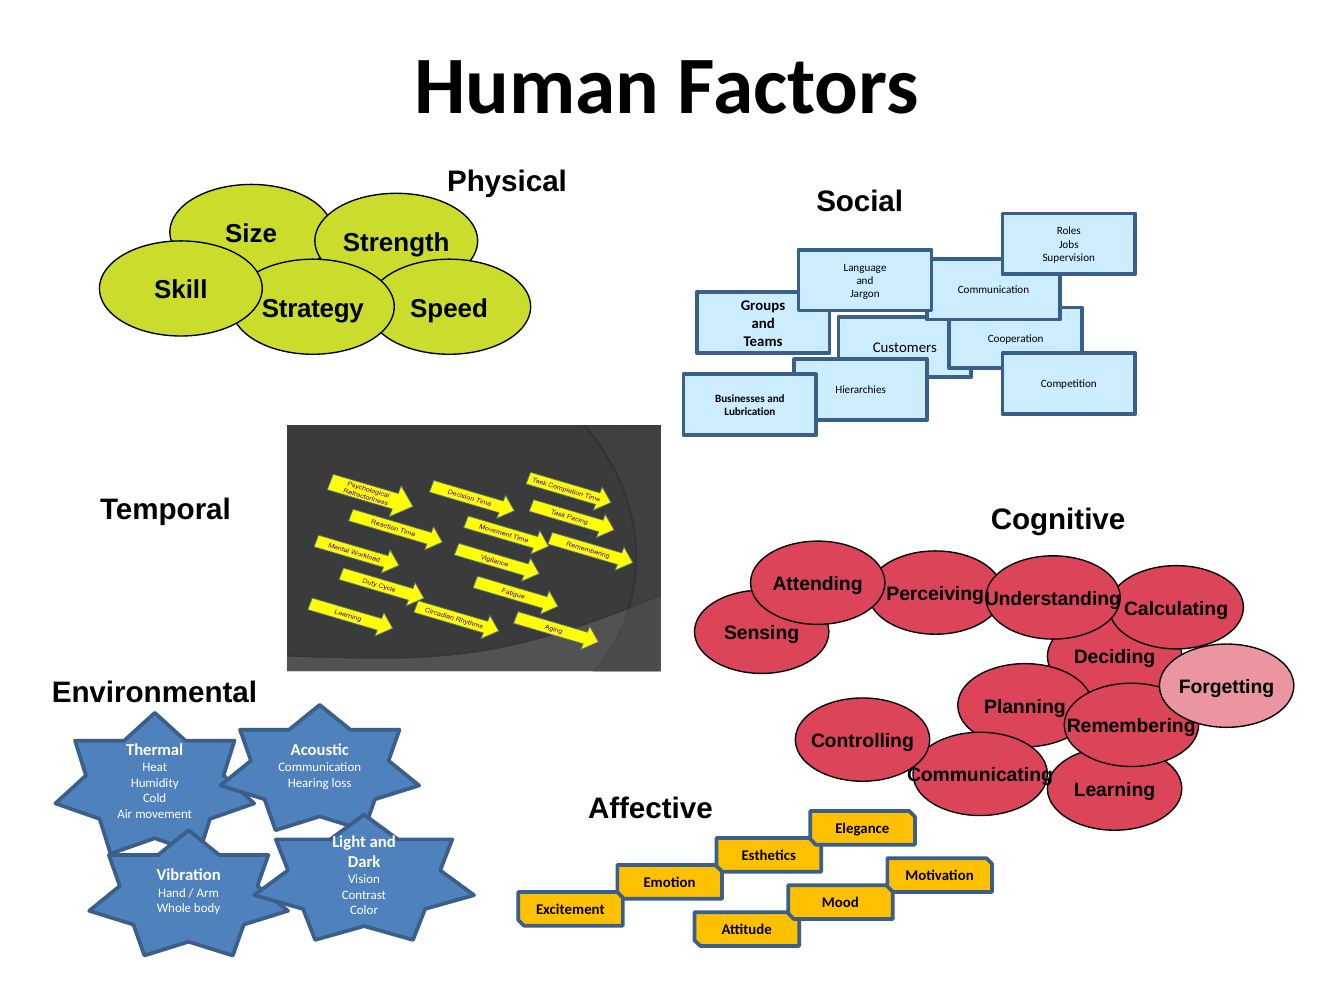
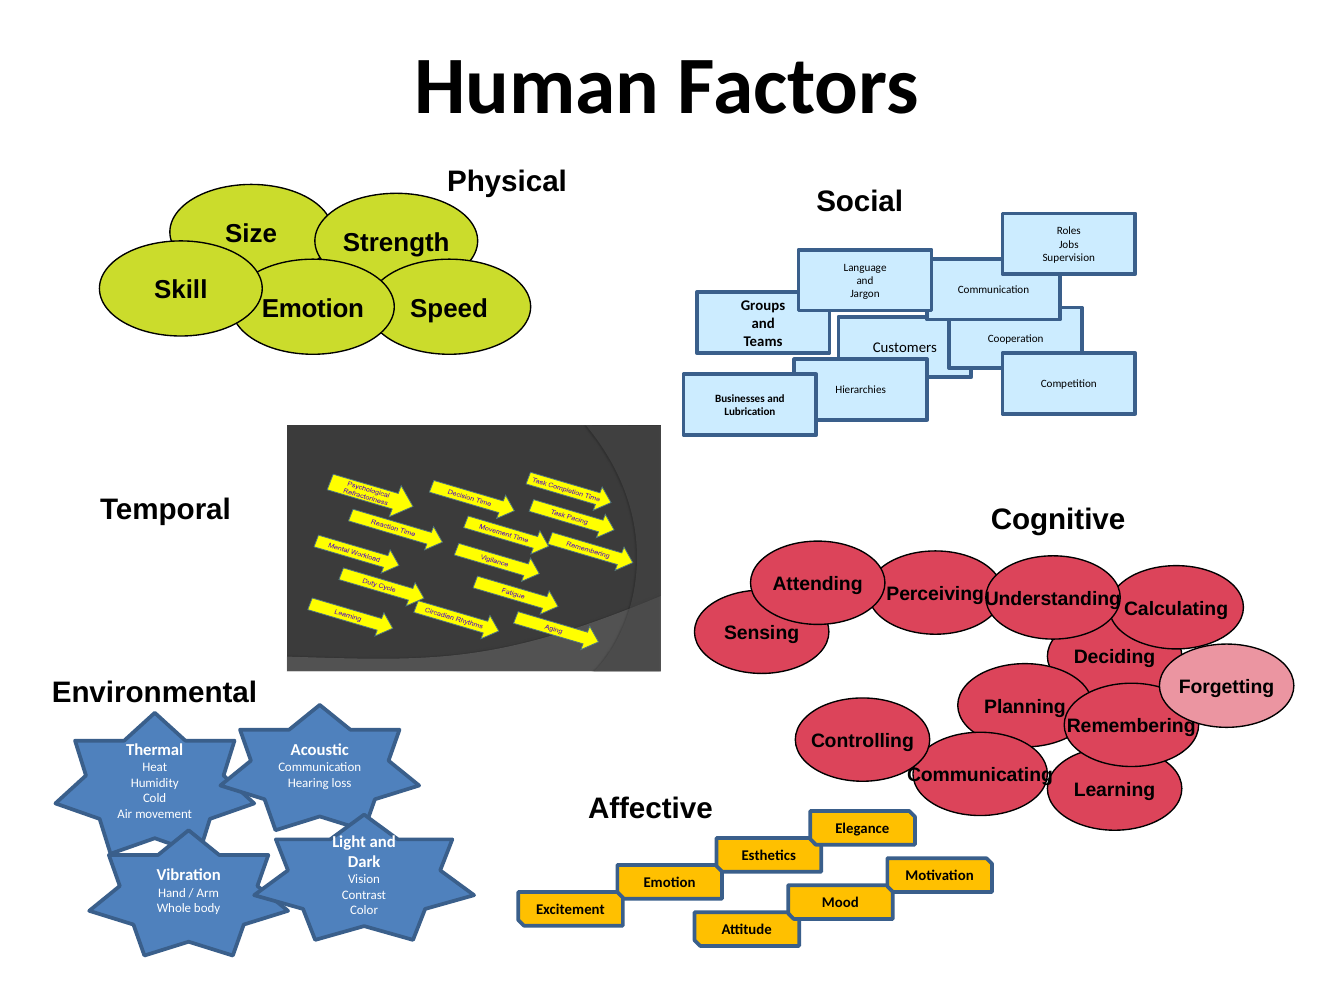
Strategy: Strategy -> Emotion (313, 309)
